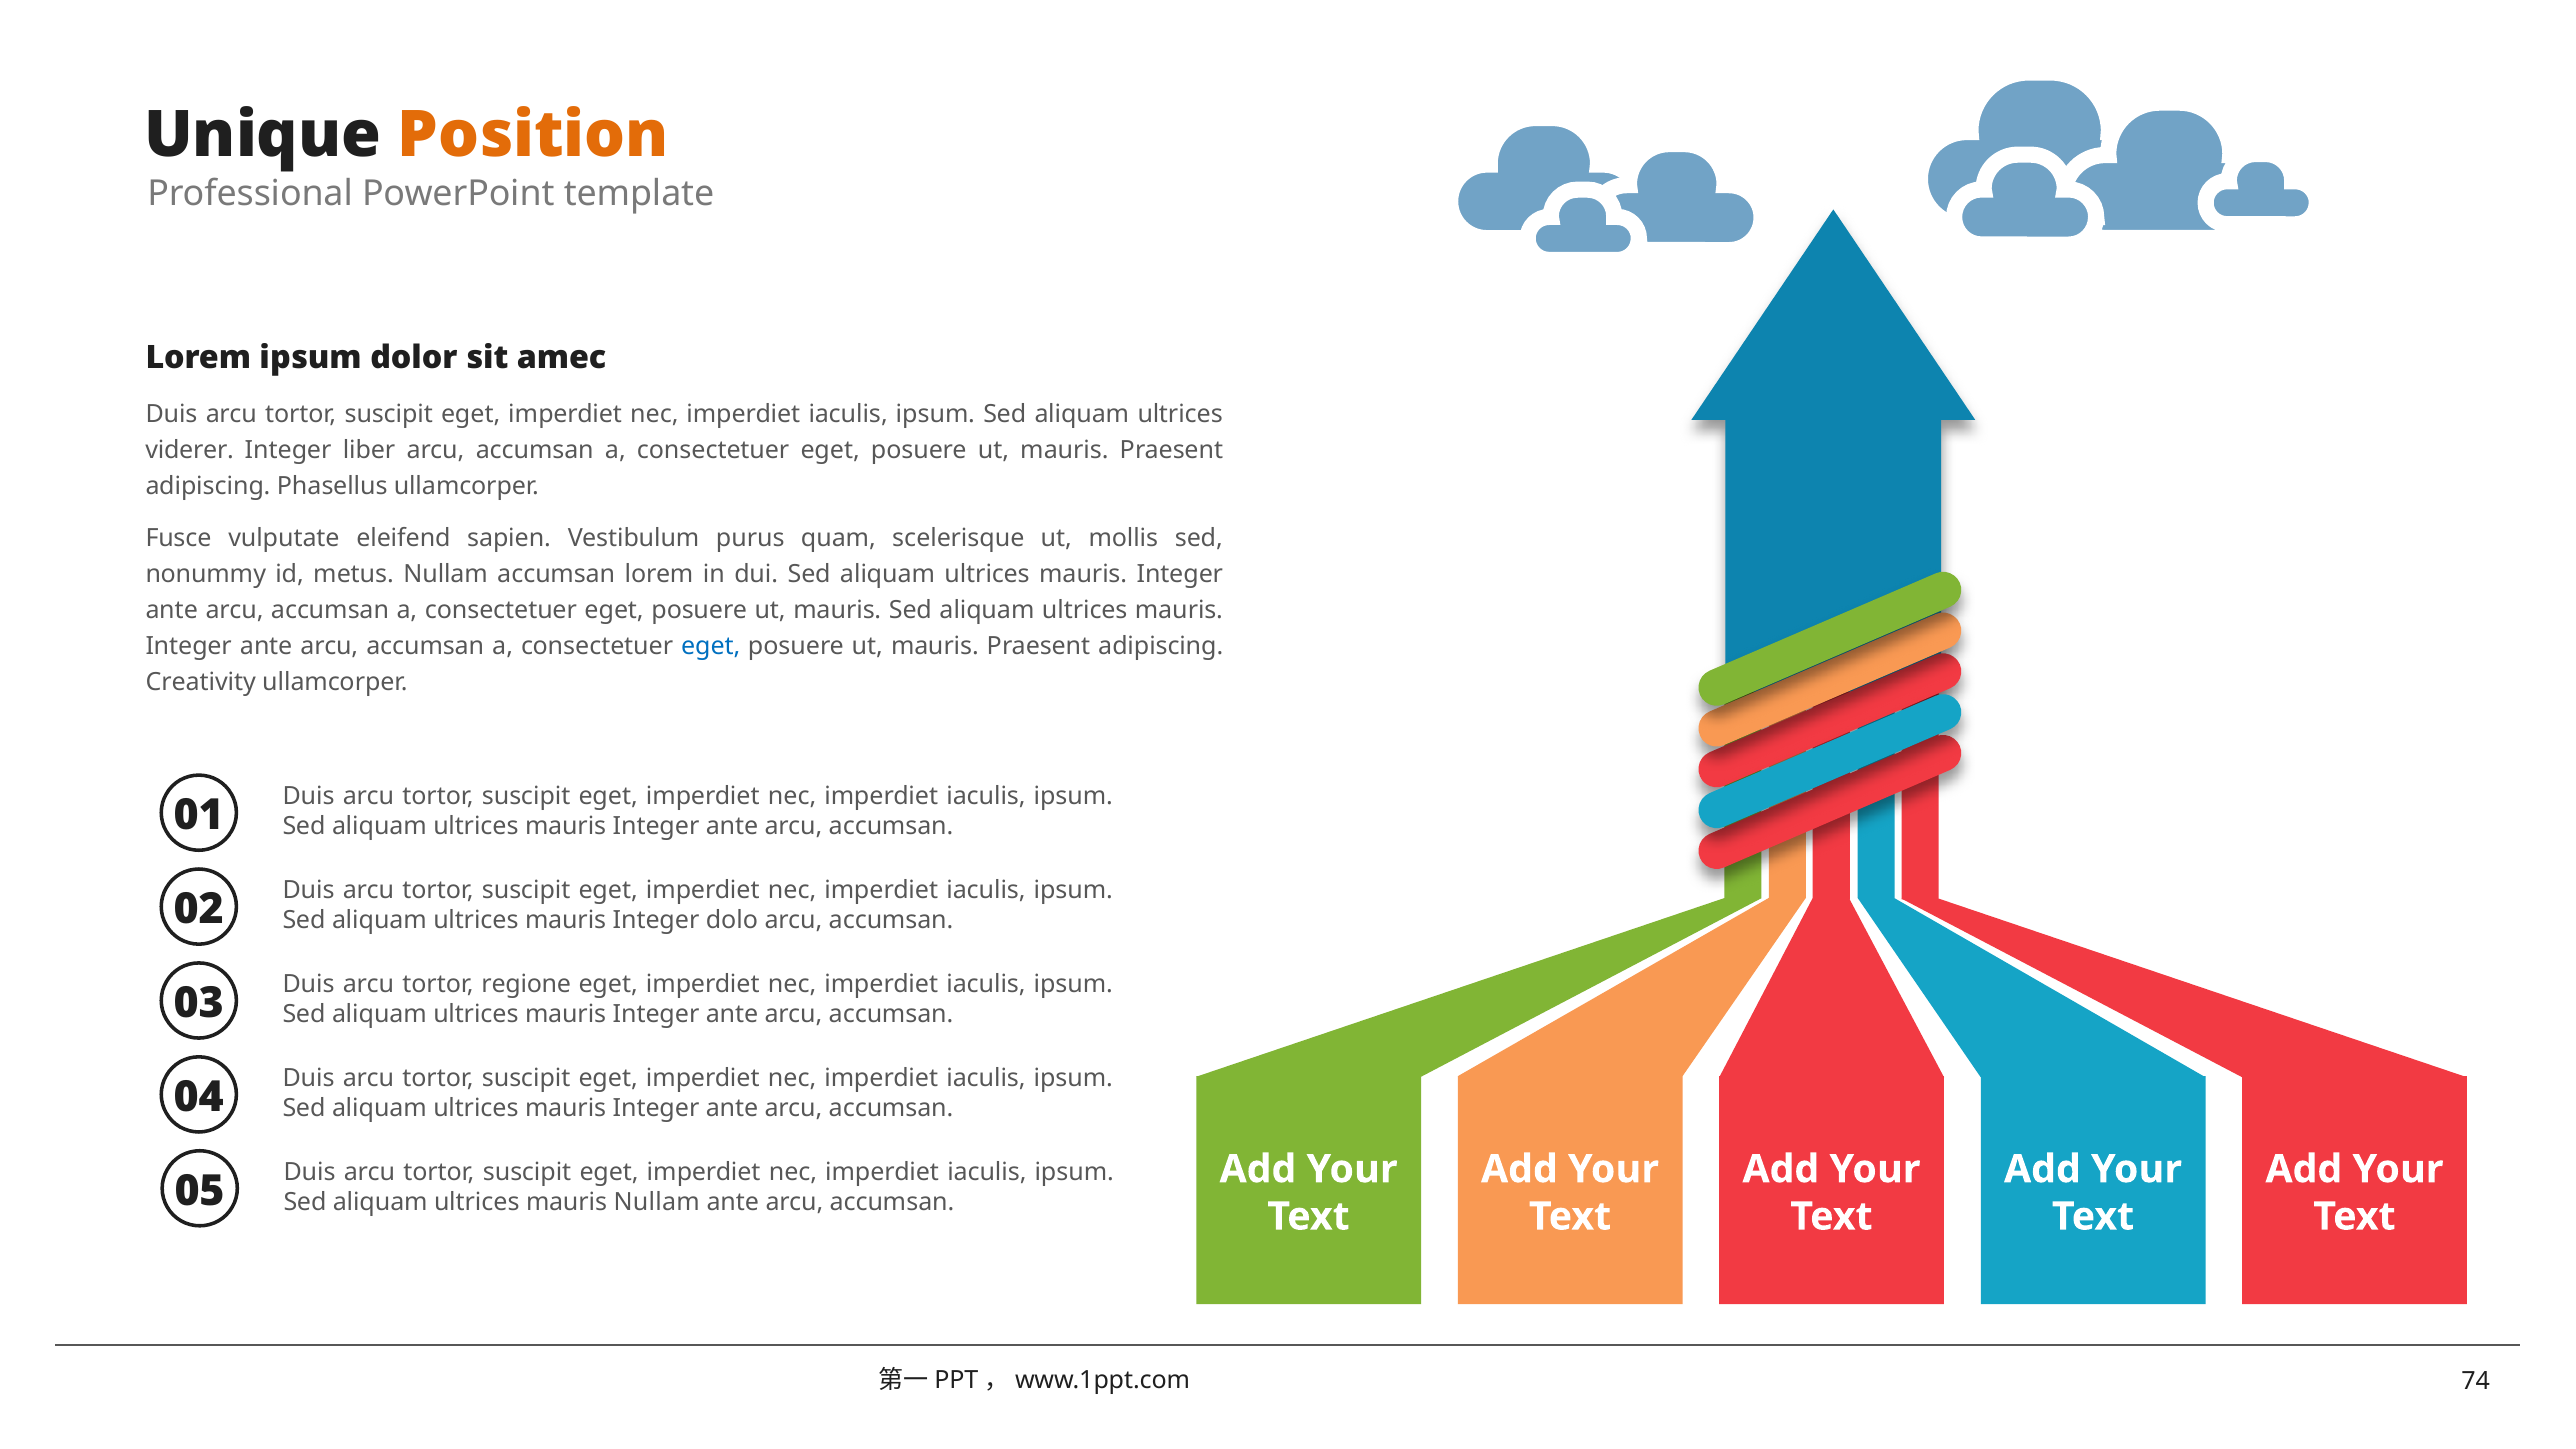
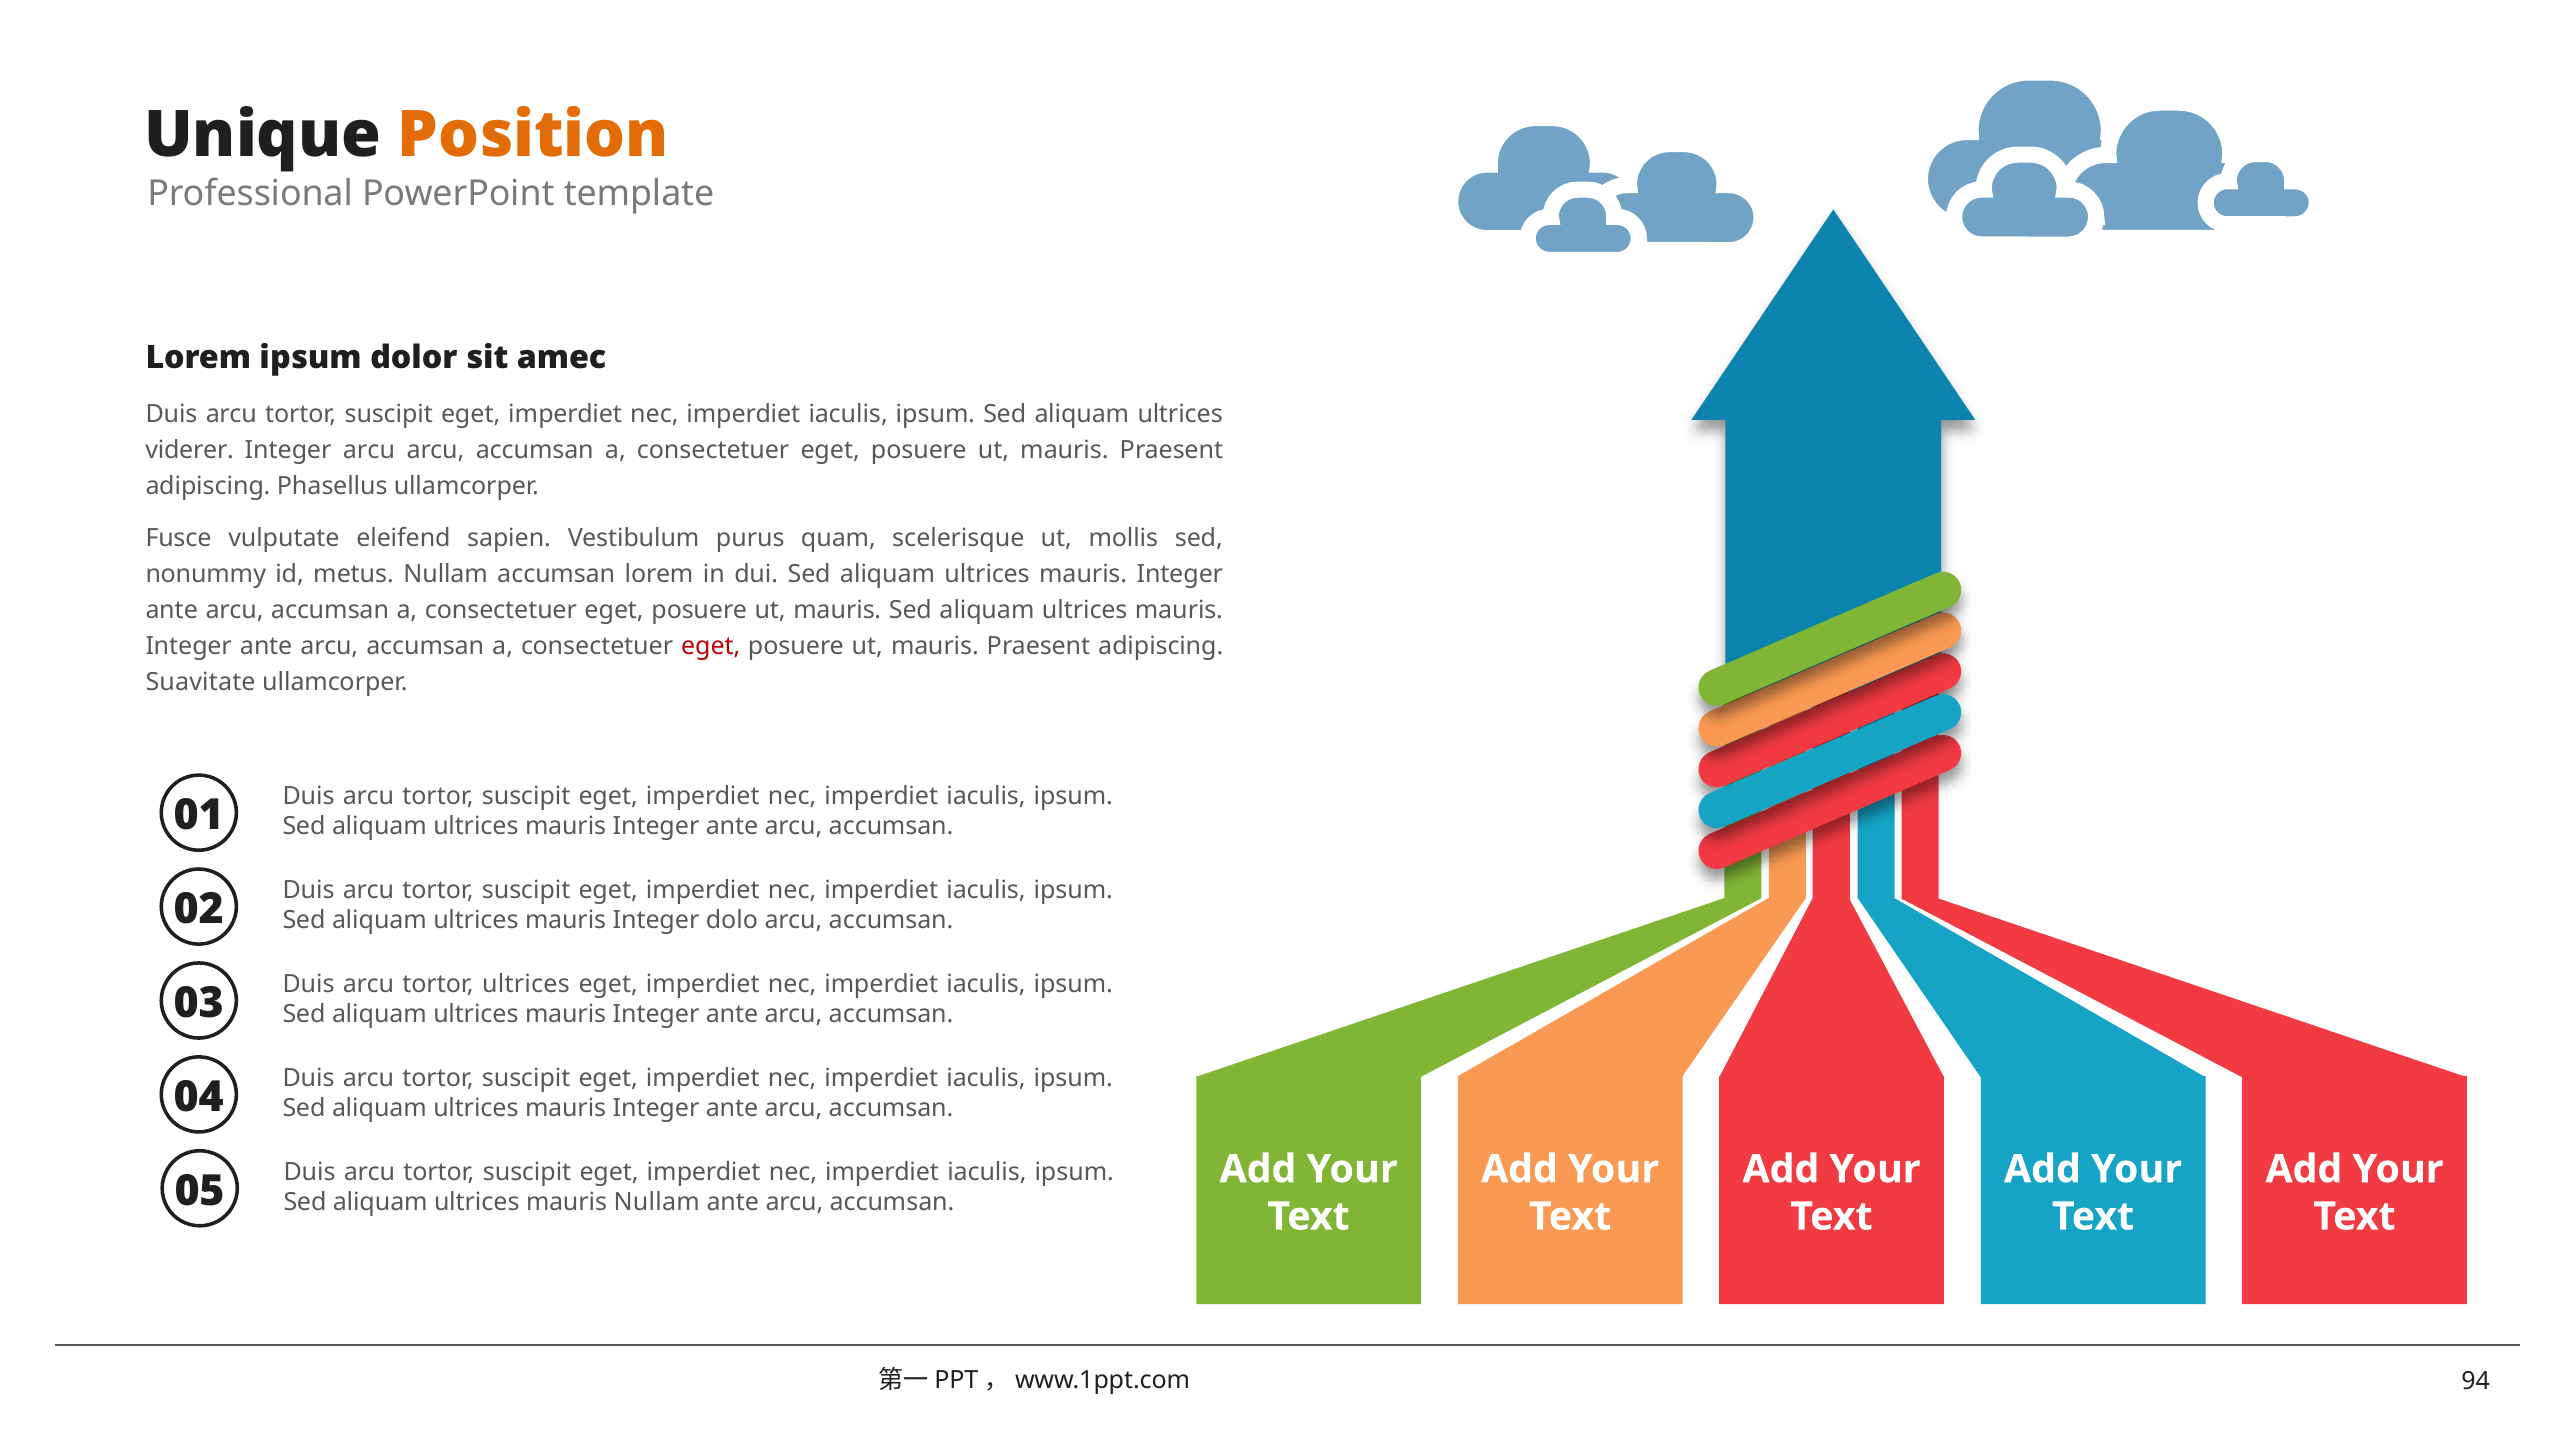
Integer liber: liber -> arcu (369, 450)
eget colour: blue -> red (711, 646)
Creativity: Creativity -> Suavitate (201, 682)
tortor regione: regione -> ultrices (526, 985)
74: 74 -> 94 (2476, 1381)
